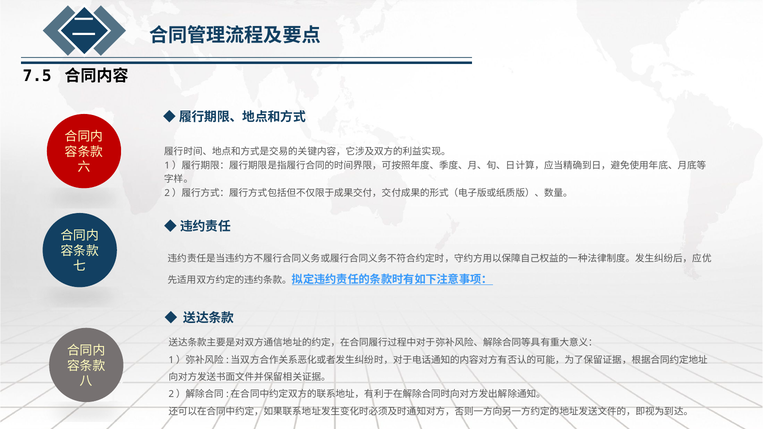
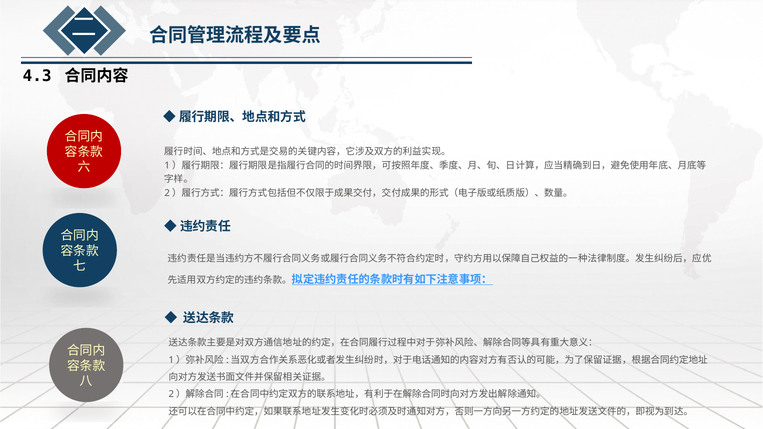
7.5: 7.5 -> 4.3 (37, 76)
